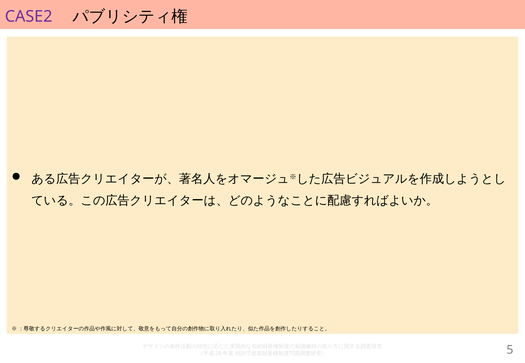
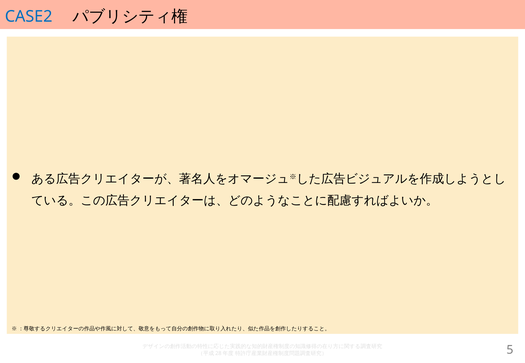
CASE2 colour: purple -> blue (29, 17)
